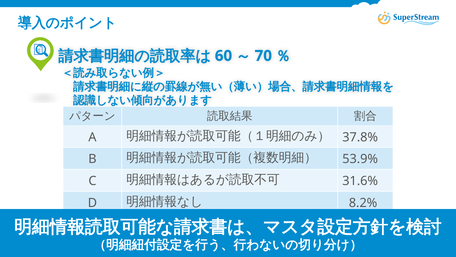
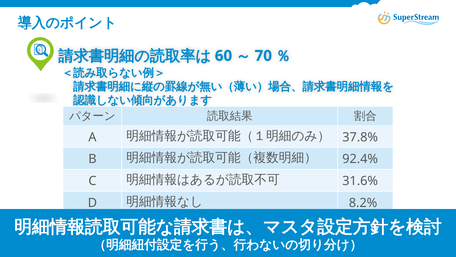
53.9%: 53.9% -> 92.4% (360, 159)
